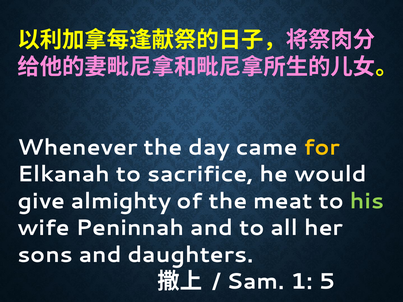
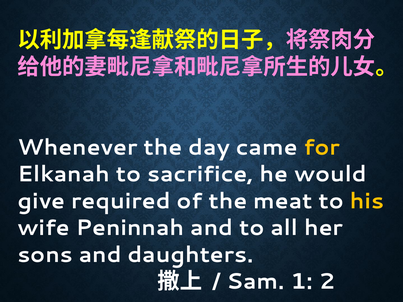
almighty: almighty -> required (121, 201)
his colour: light green -> yellow (367, 201)
5: 5 -> 2 (327, 282)
